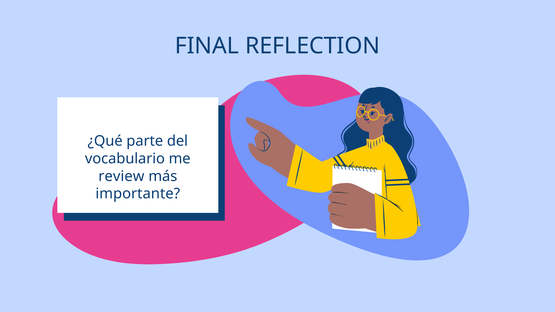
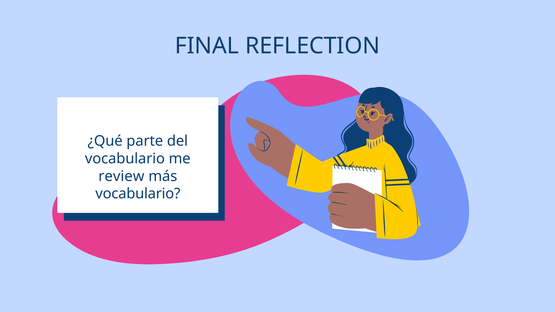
importante: importante -> vocabulario (138, 194)
